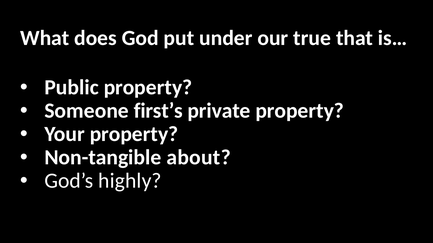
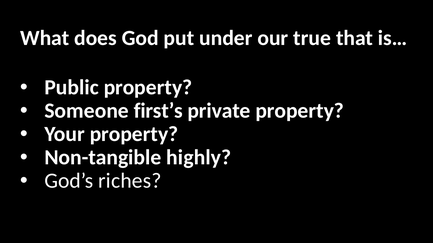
about: about -> highly (199, 158)
highly: highly -> riches (130, 181)
